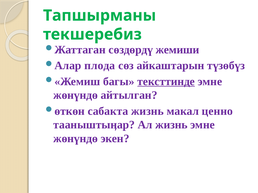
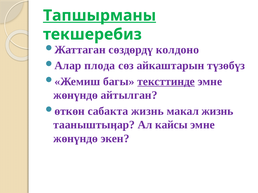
Тапшырманы underline: none -> present (100, 16)
жемиши: жемиши -> колдоно (177, 50)
макал ценно: ценно -> жизнь (217, 111)
Ал жизнь: жизнь -> кайсы (171, 125)
